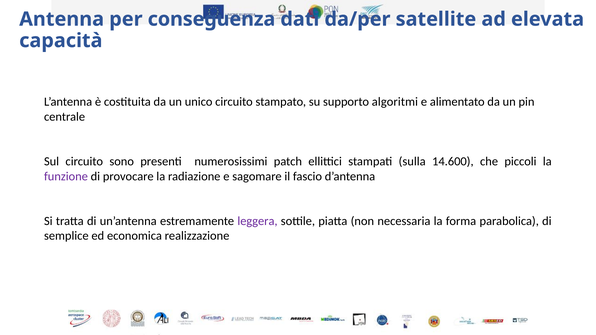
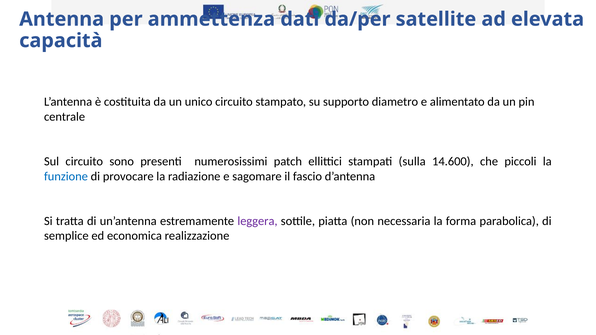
conseguenza: conseguenza -> ammettenza (211, 19)
algoritmi: algoritmi -> diametro (395, 102)
funzione colour: purple -> blue (66, 176)
